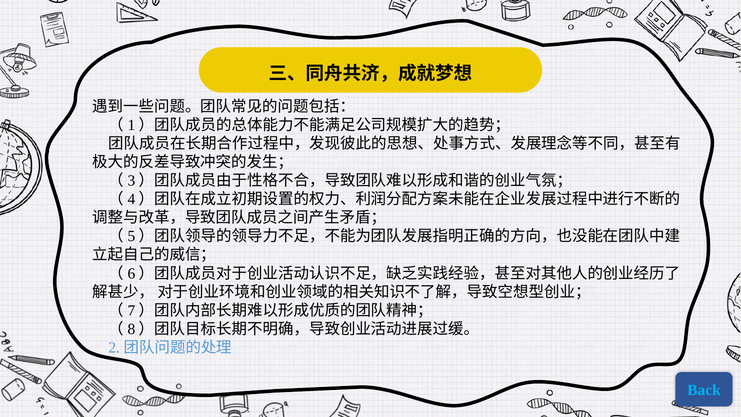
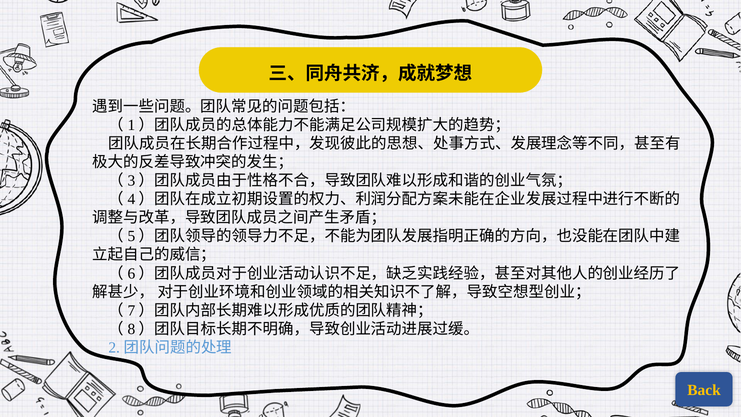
Back colour: light blue -> yellow (704, 390)
